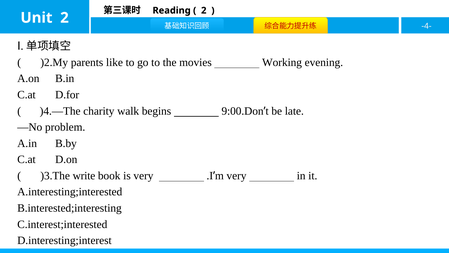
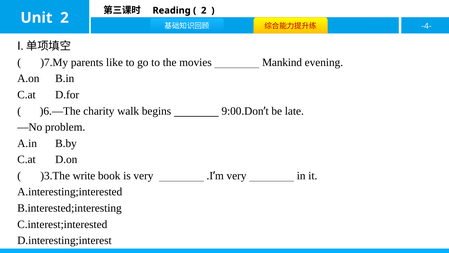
)2.My: )2.My -> )7.My (54, 62)
Working: Working -> Mankind (282, 62)
)4.—The: )4.—The -> )6.—The (60, 111)
